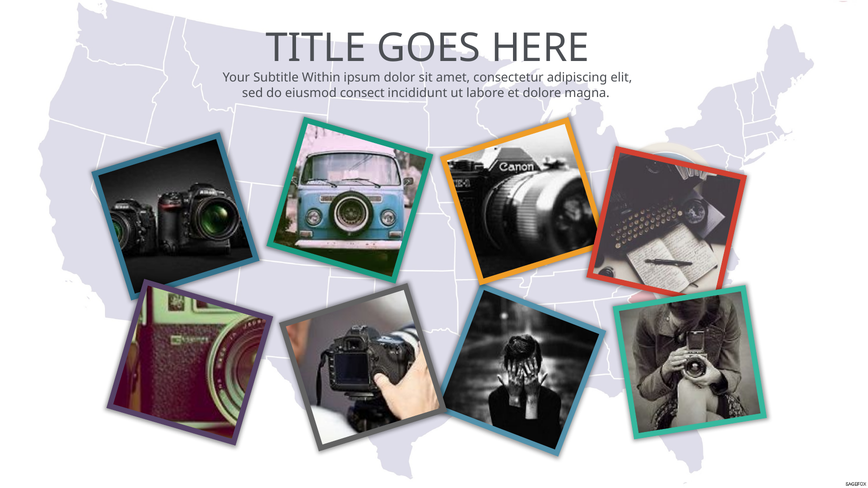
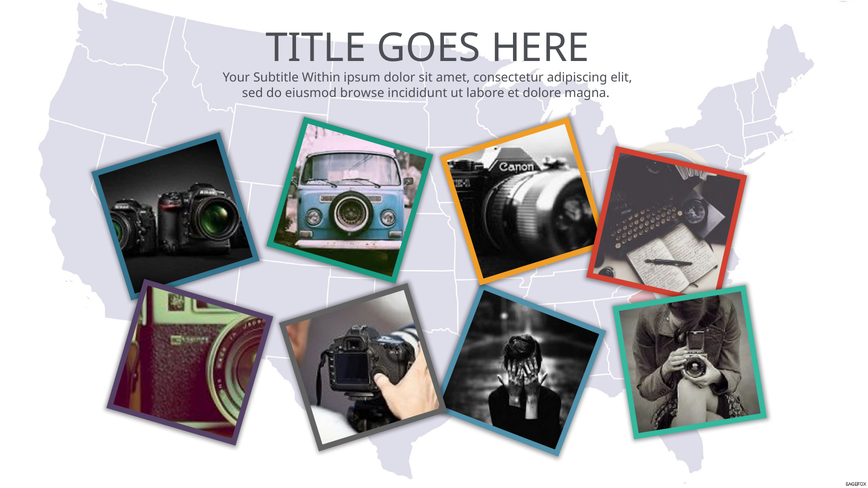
consect: consect -> browse (362, 93)
